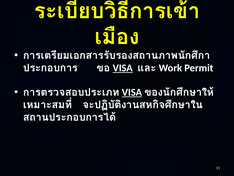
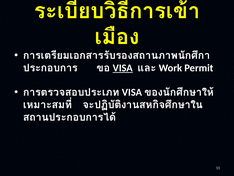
VISA underline: present -> none (132, 92)
